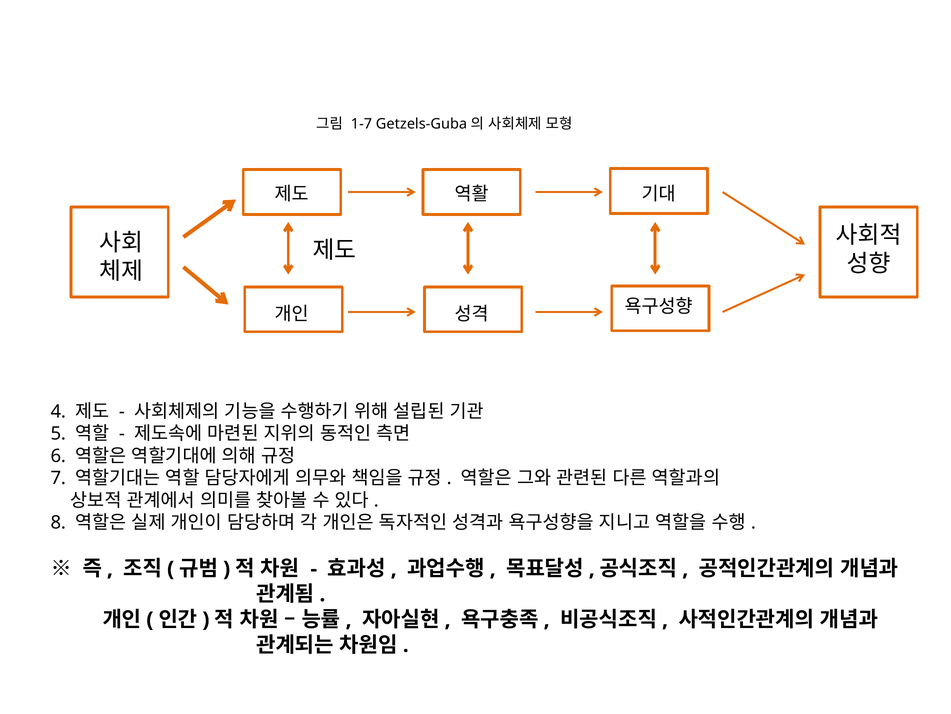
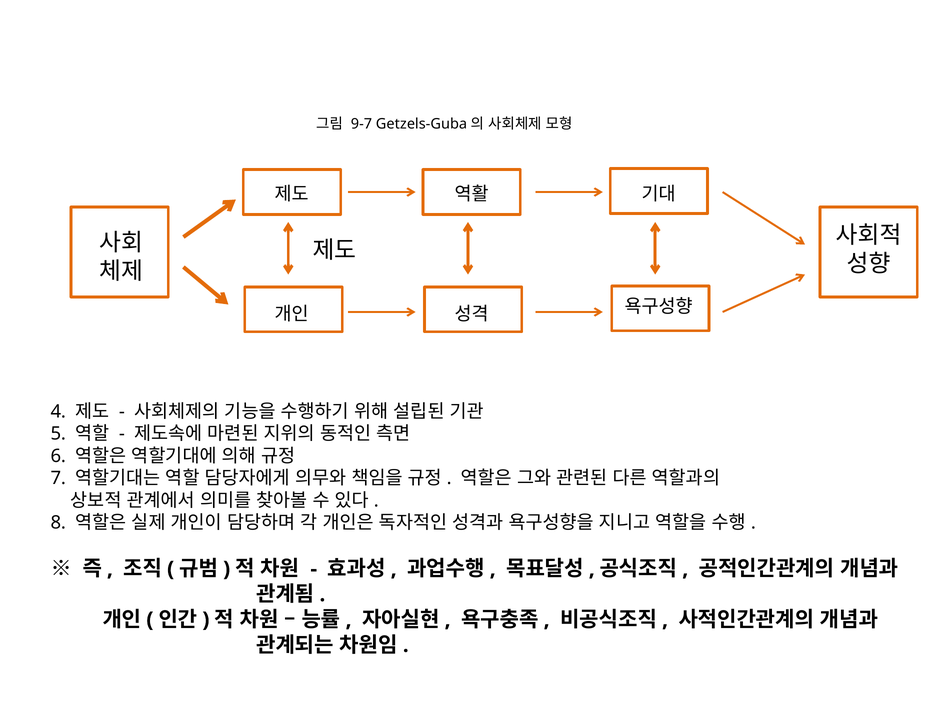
1-7: 1-7 -> 9-7 (362, 124)
